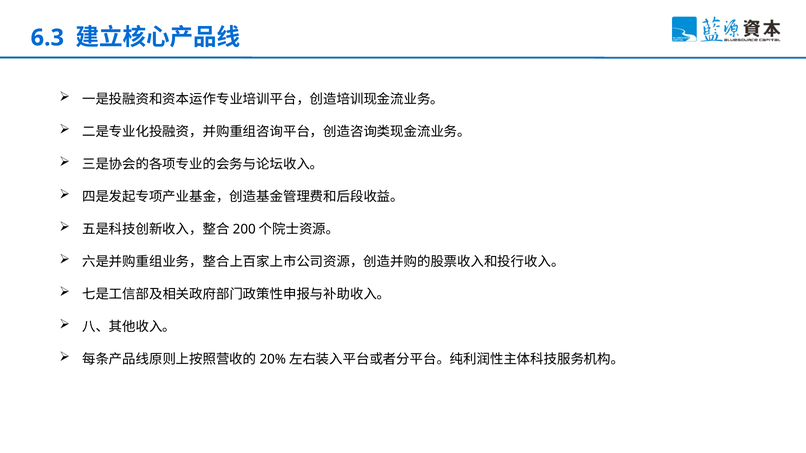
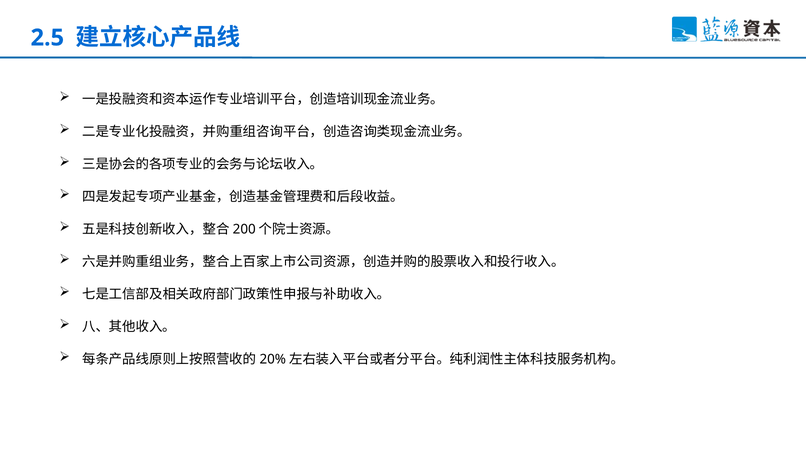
6.3: 6.3 -> 2.5 (47, 38)
